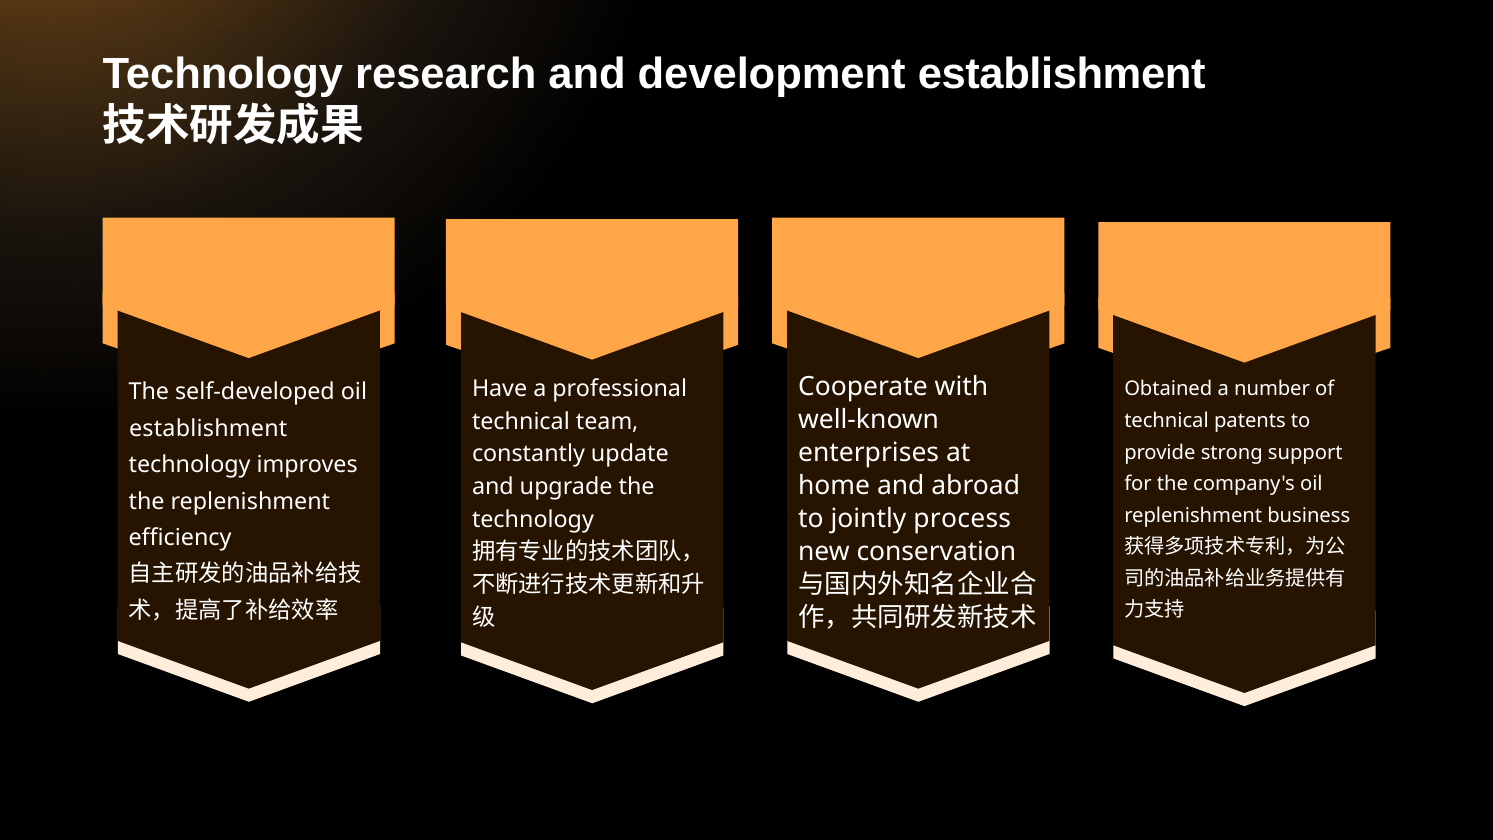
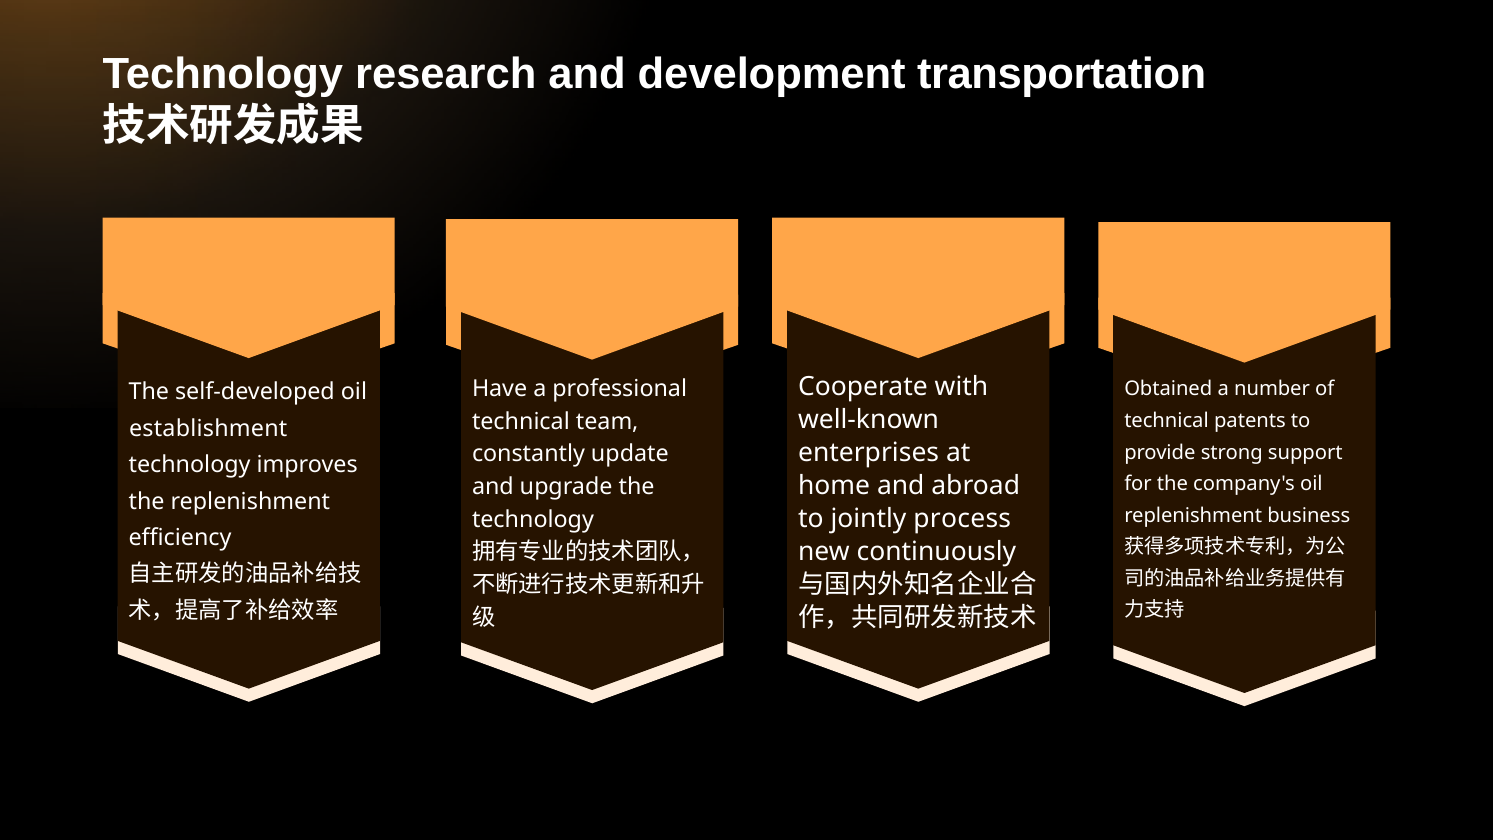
development establishment: establishment -> transportation (1062, 74)
conservation: conservation -> continuously (936, 552)
